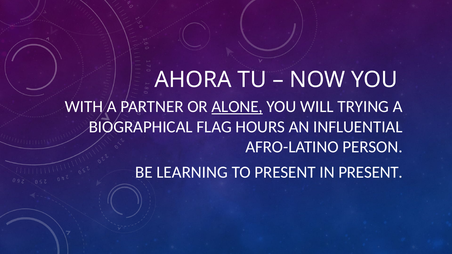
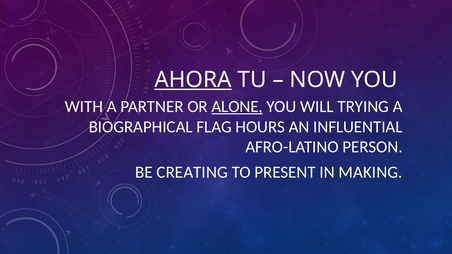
AHORA underline: none -> present (193, 80)
LEARNING: LEARNING -> CREATING (192, 172)
IN PRESENT: PRESENT -> MAKING (371, 172)
